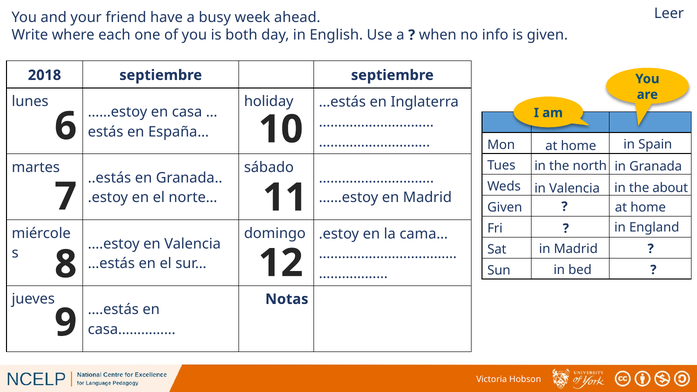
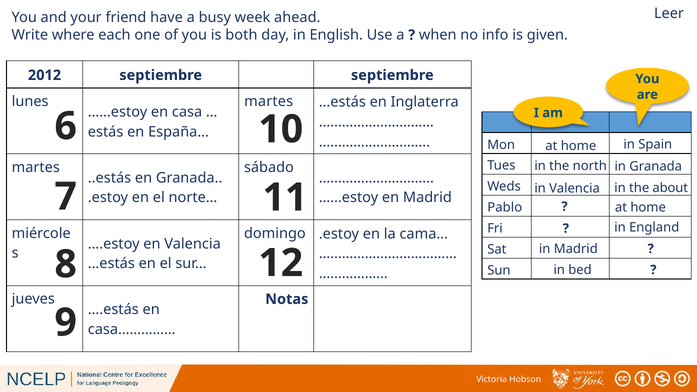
2018: 2018 -> 2012 (45, 75)
holiday: holiday -> martes (269, 101)
Given: Given -> Pablo (505, 208)
